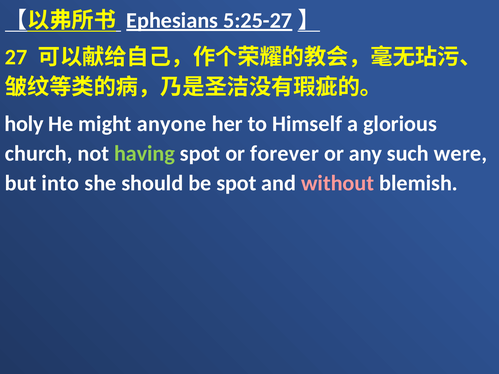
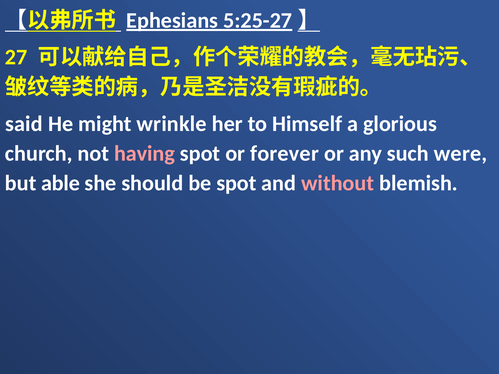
holy: holy -> said (24, 124)
anyone: anyone -> wrinkle (172, 124)
having colour: light green -> pink (145, 154)
into: into -> able (61, 183)
